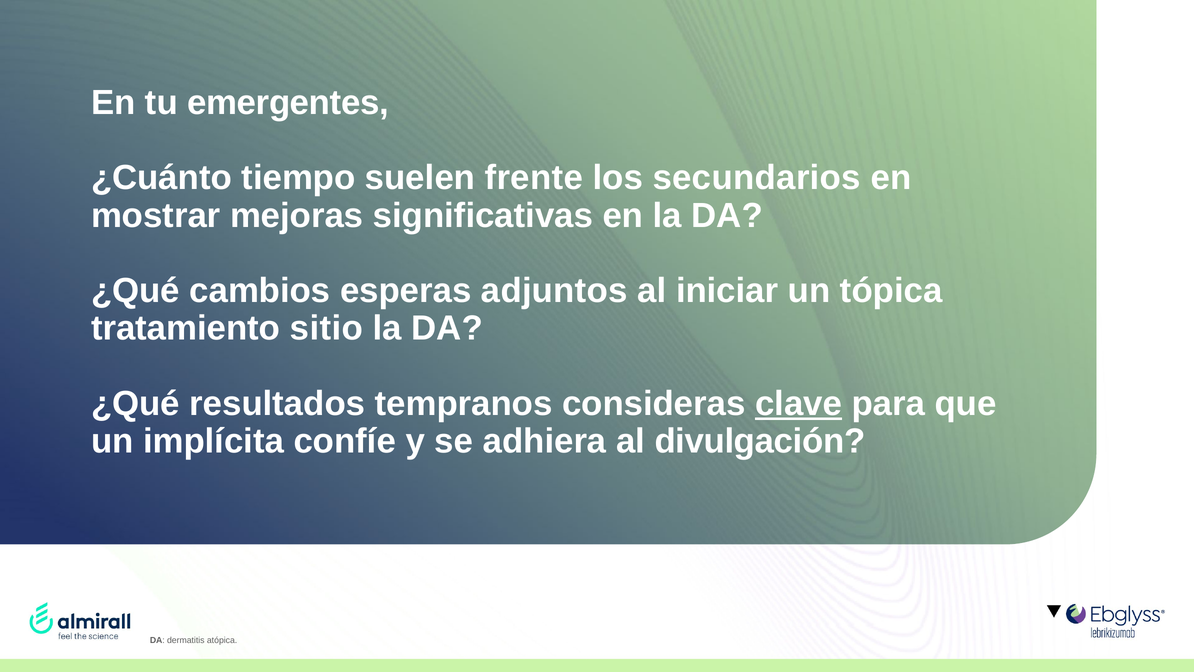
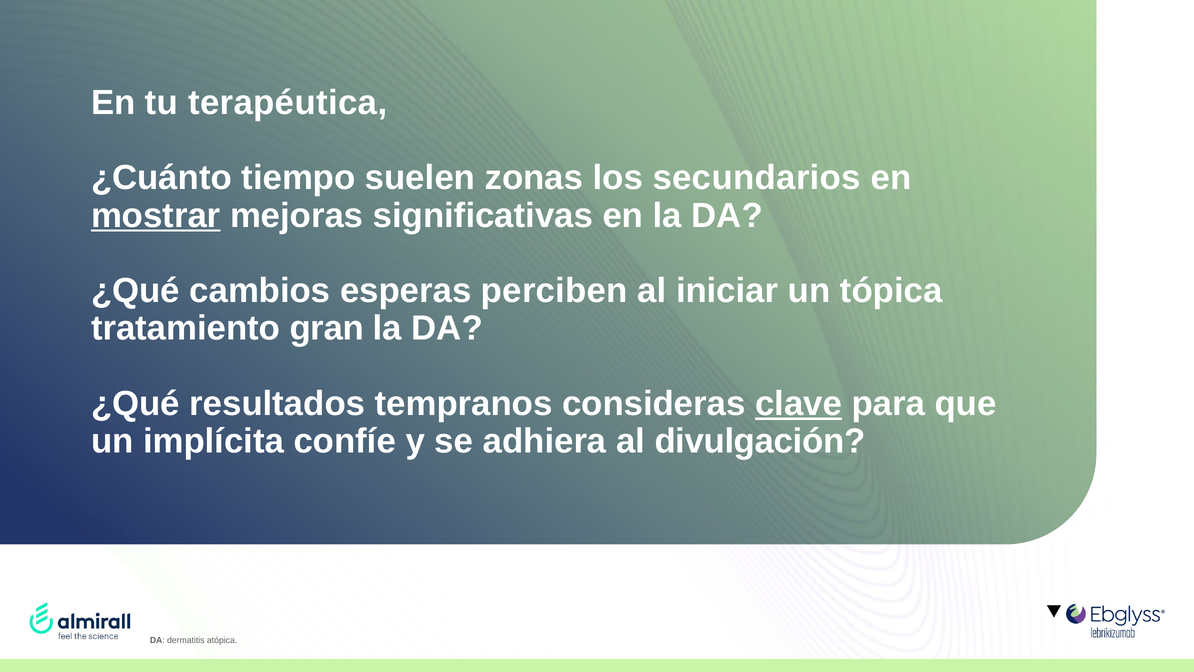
emergentes: emergentes -> terapéutica (288, 103)
frente: frente -> zonas (534, 178)
mostrar underline: none -> present (156, 215)
adjuntos: adjuntos -> perciben (554, 291)
sitio: sitio -> gran (327, 328)
